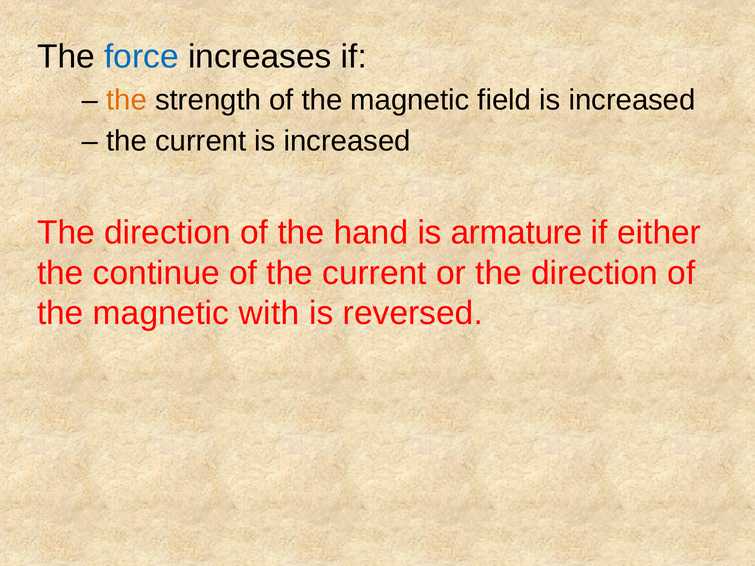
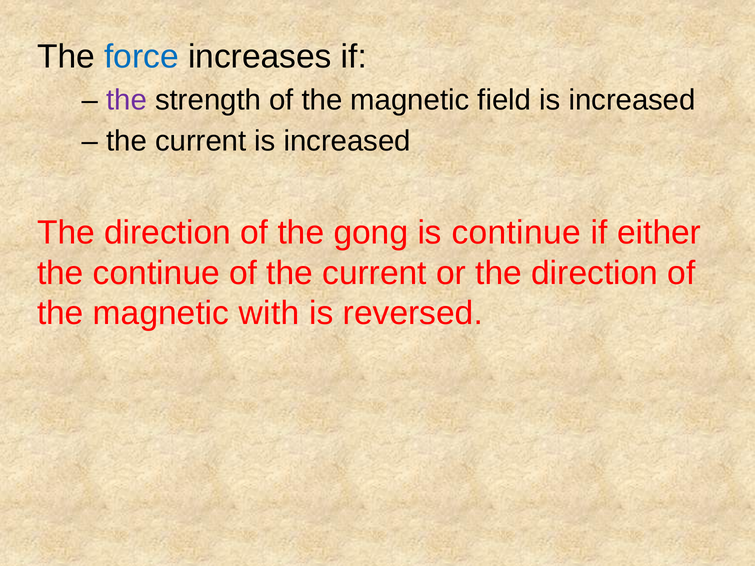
the colour: orange -> purple (127, 100)
hand: hand -> gong (371, 233)
is armature: armature -> continue (516, 233)
